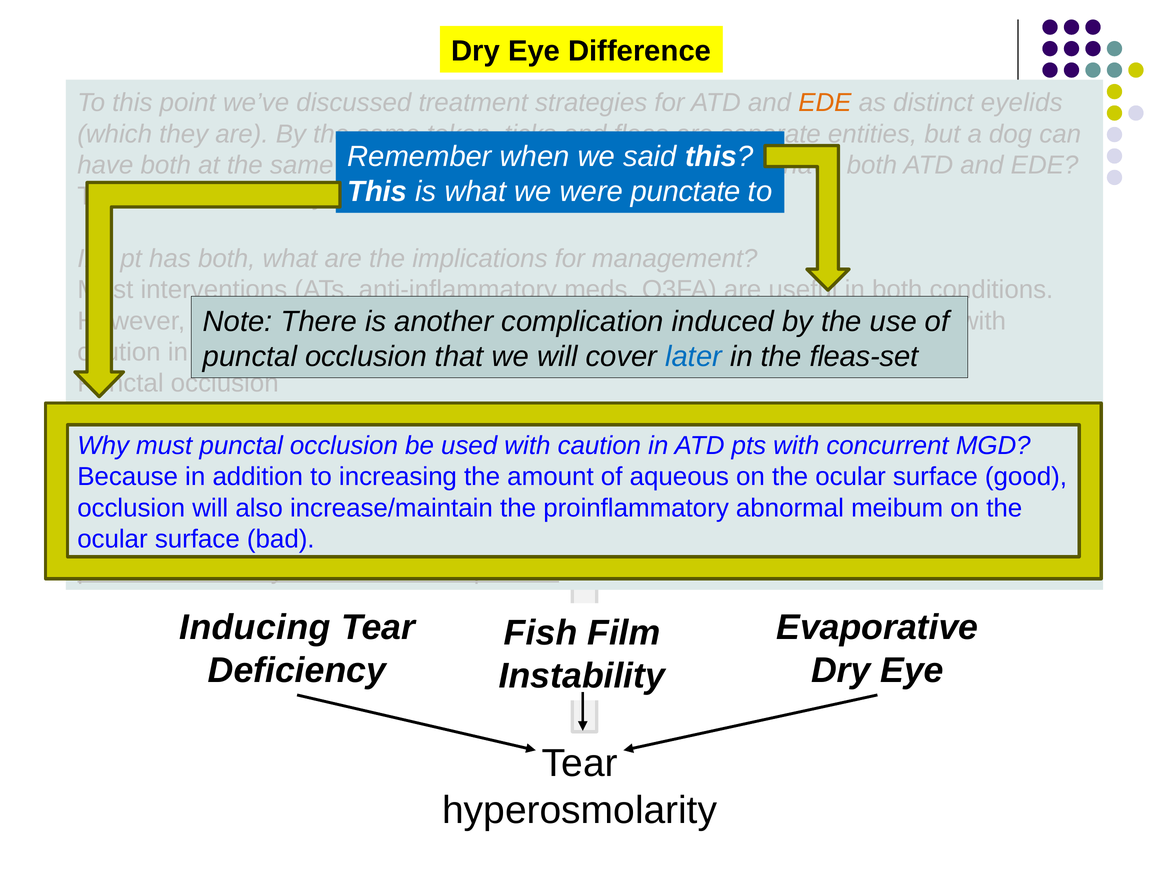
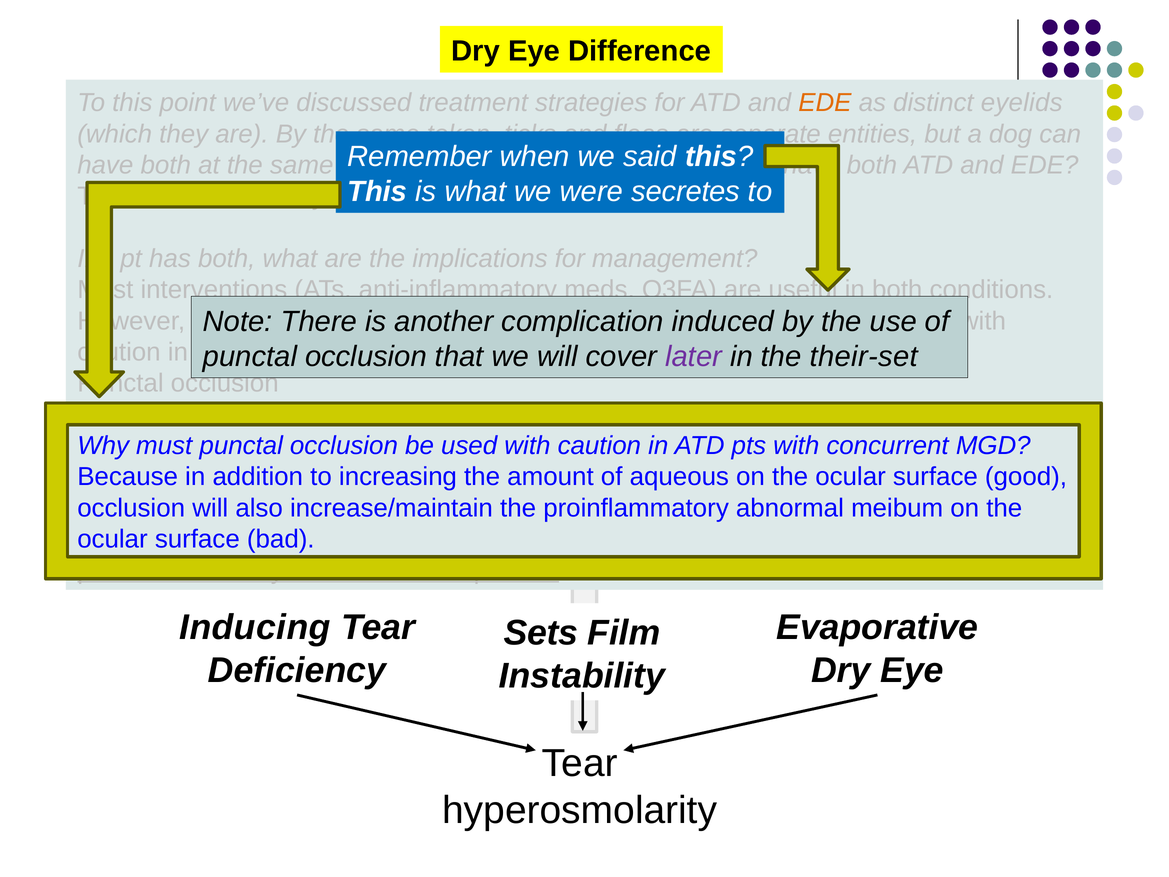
punctate: punctate -> secretes (686, 192)
later colour: blue -> purple (694, 356)
fleas-set: fleas-set -> their-set (864, 356)
Fish: Fish -> Sets (541, 633)
